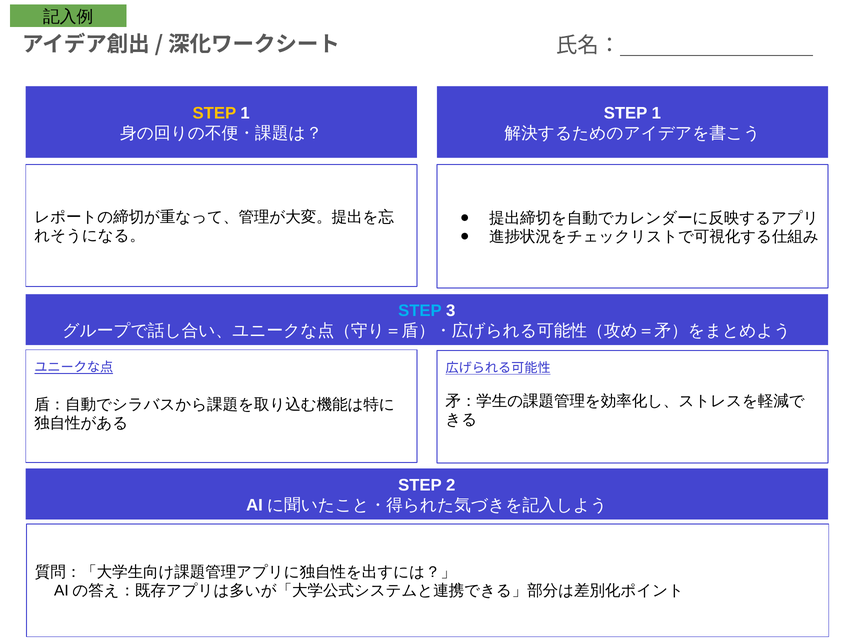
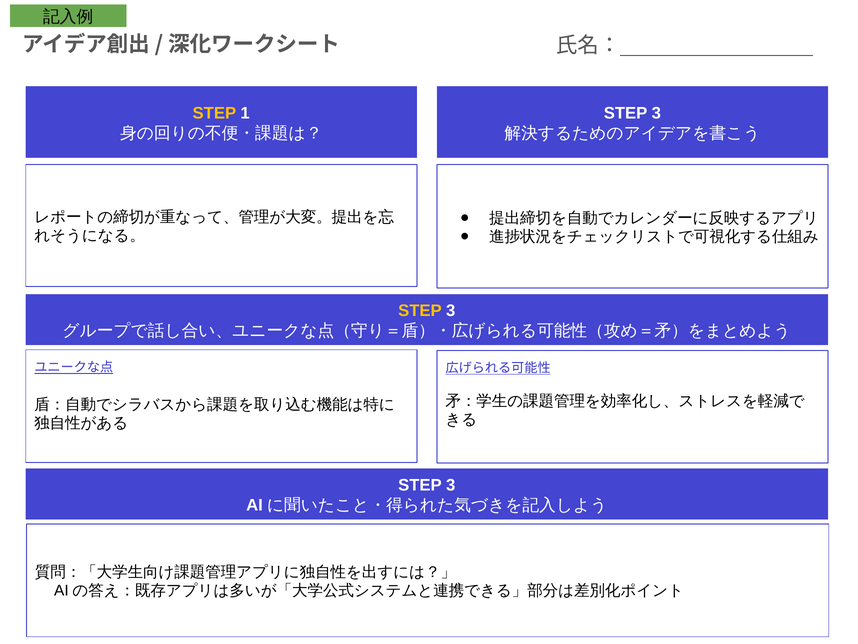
1: 1 -> 3 (656, 113)
STEP colour: light blue -> yellow (420, 311)
2: 2 -> 3 (451, 485)
